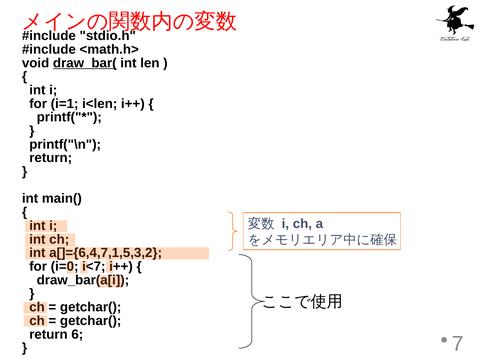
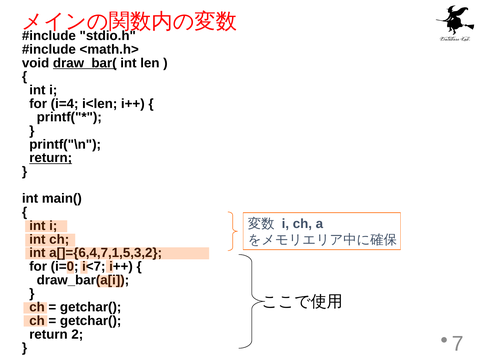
i=1: i=1 -> i=4 (65, 104)
return underline: none -> present (51, 158)
6: 6 -> 2 (77, 335)
